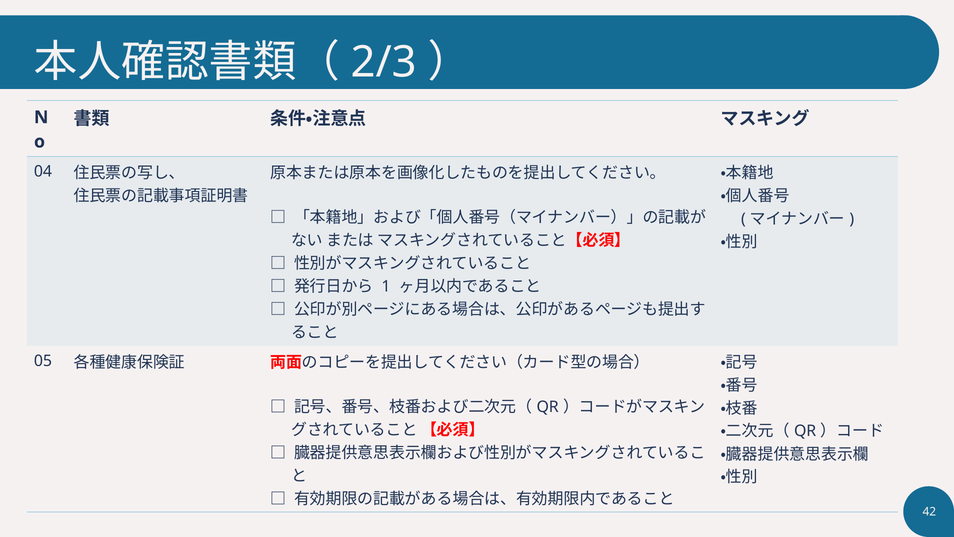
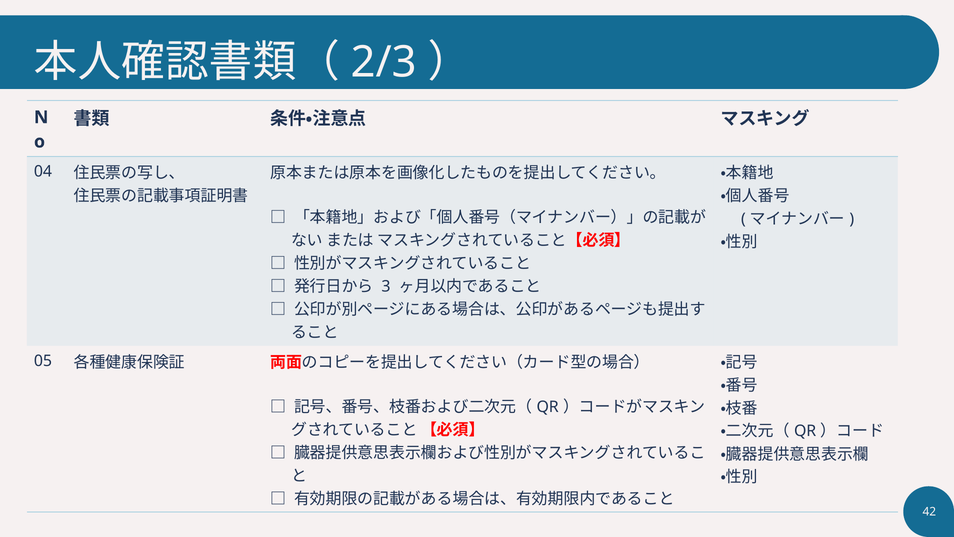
1: 1 -> 3 (386, 286)
